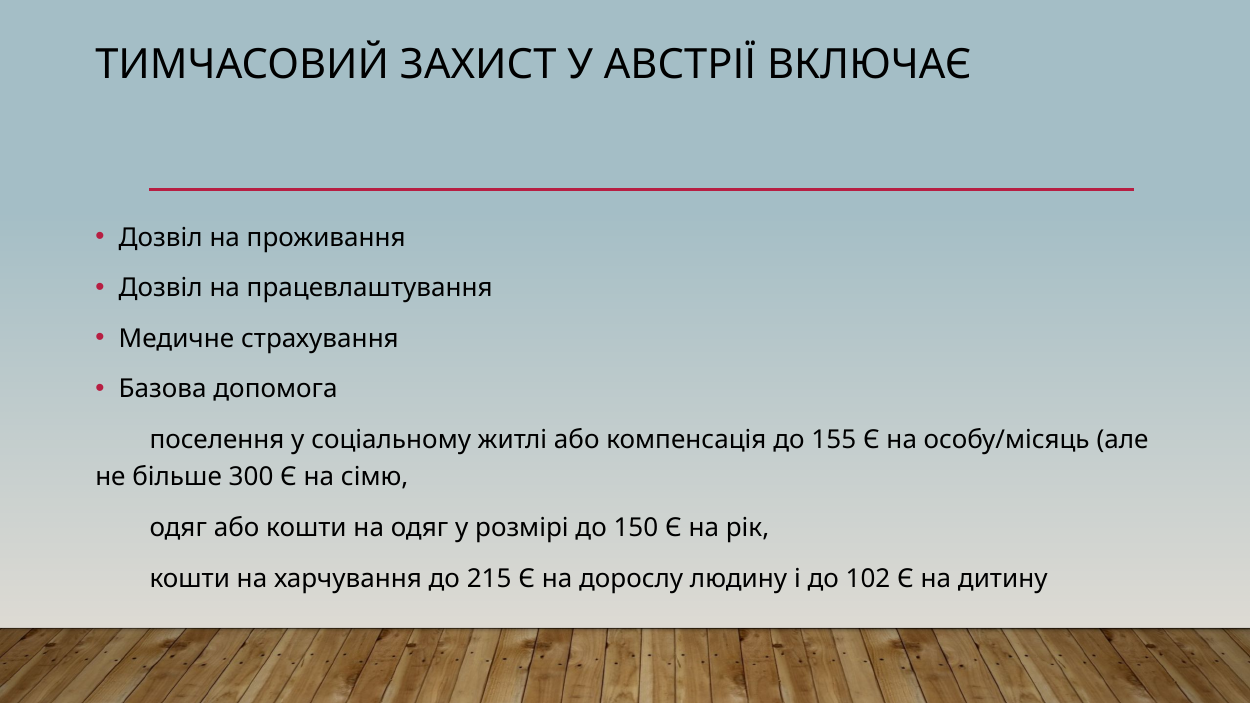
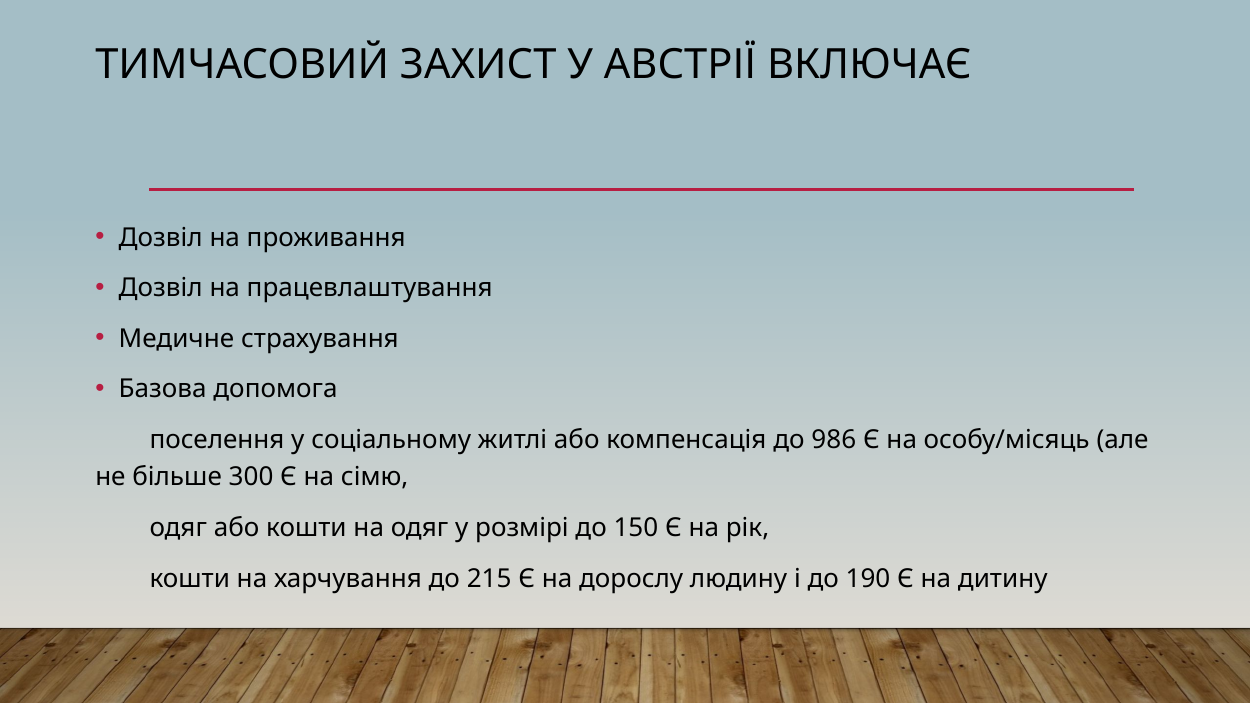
155: 155 -> 986 (834, 440)
102: 102 -> 190 (868, 579)
